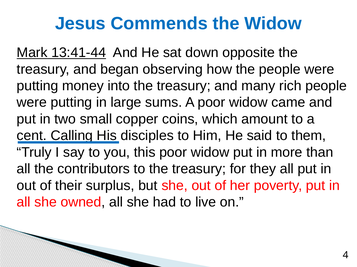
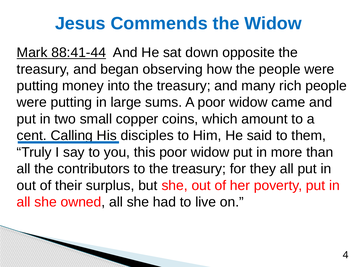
13:41-44: 13:41-44 -> 88:41-44 (79, 53)
